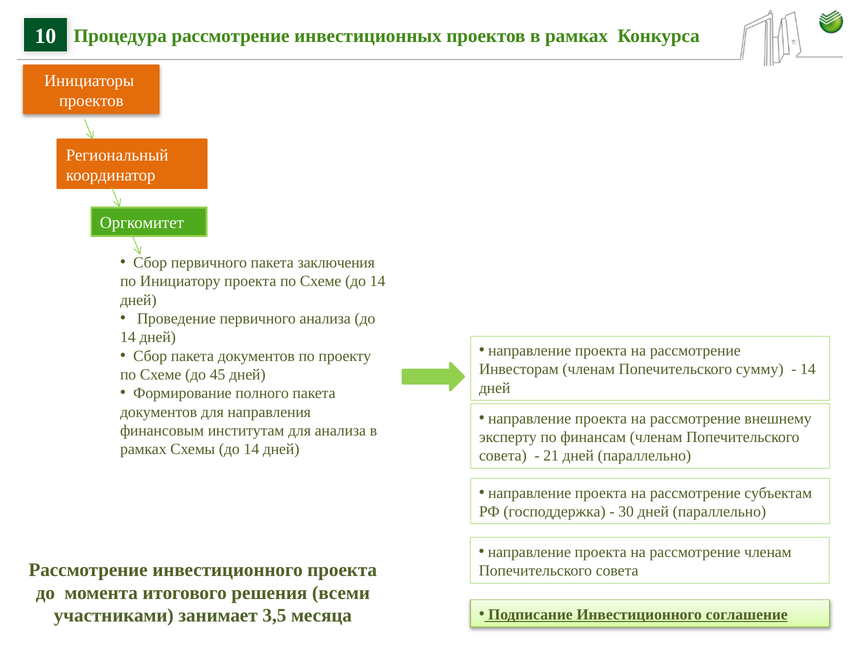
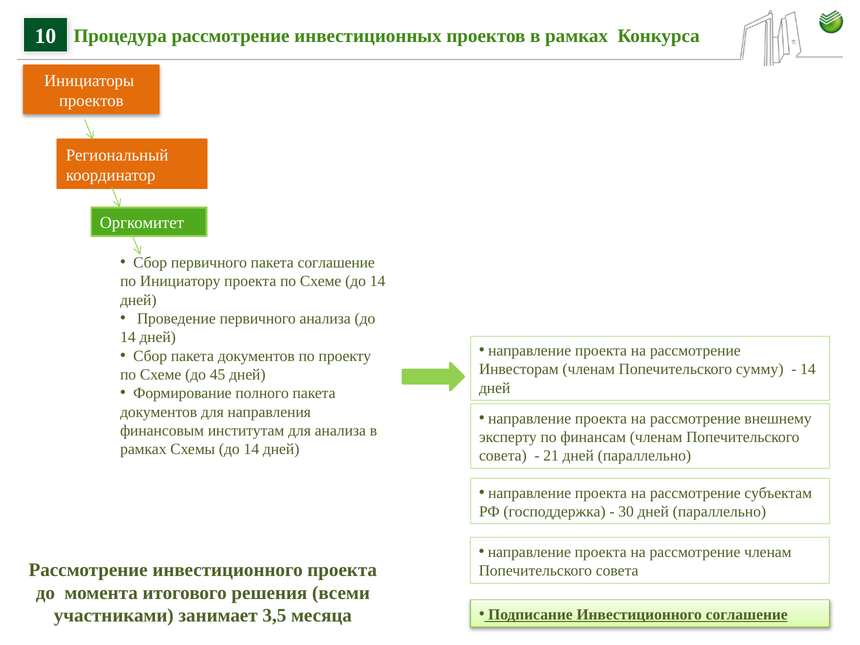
пакета заключения: заключения -> соглашение (336, 263)
